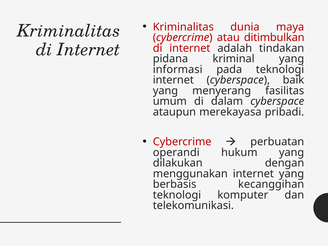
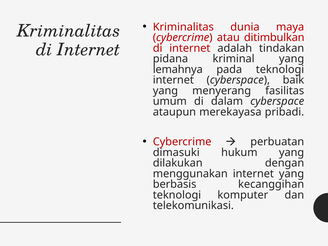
informasi: informasi -> lemahnya (178, 69)
operandi: operandi -> dimasuki (176, 152)
